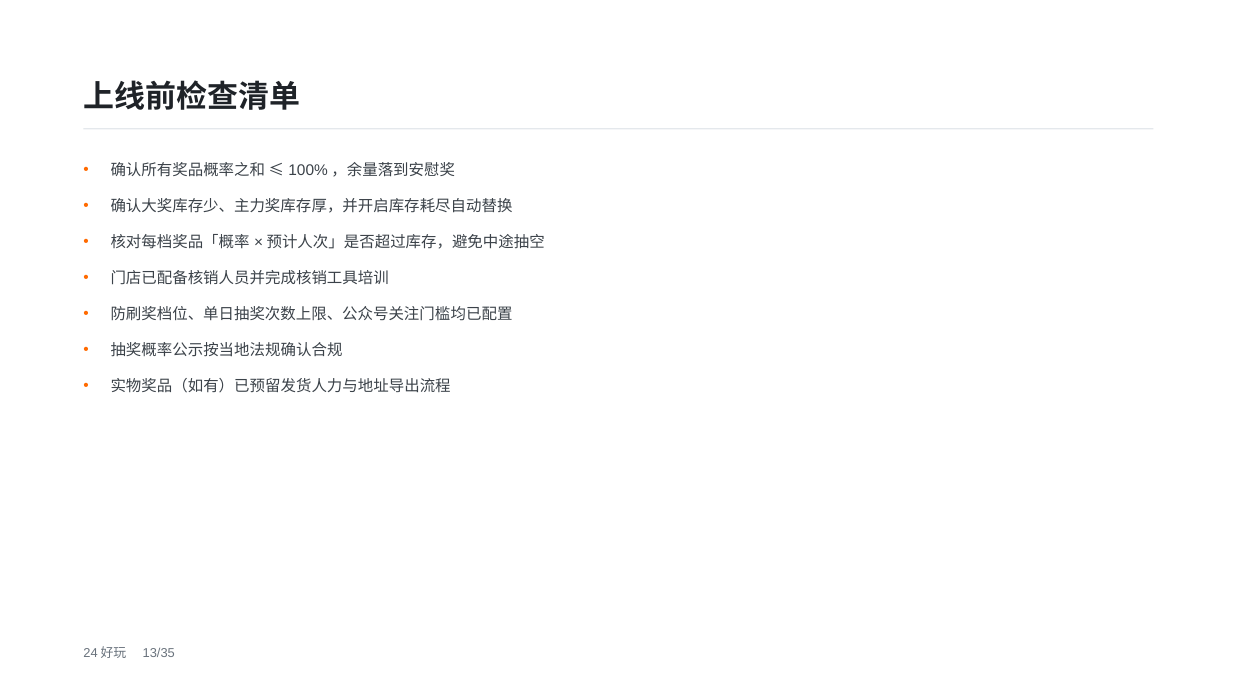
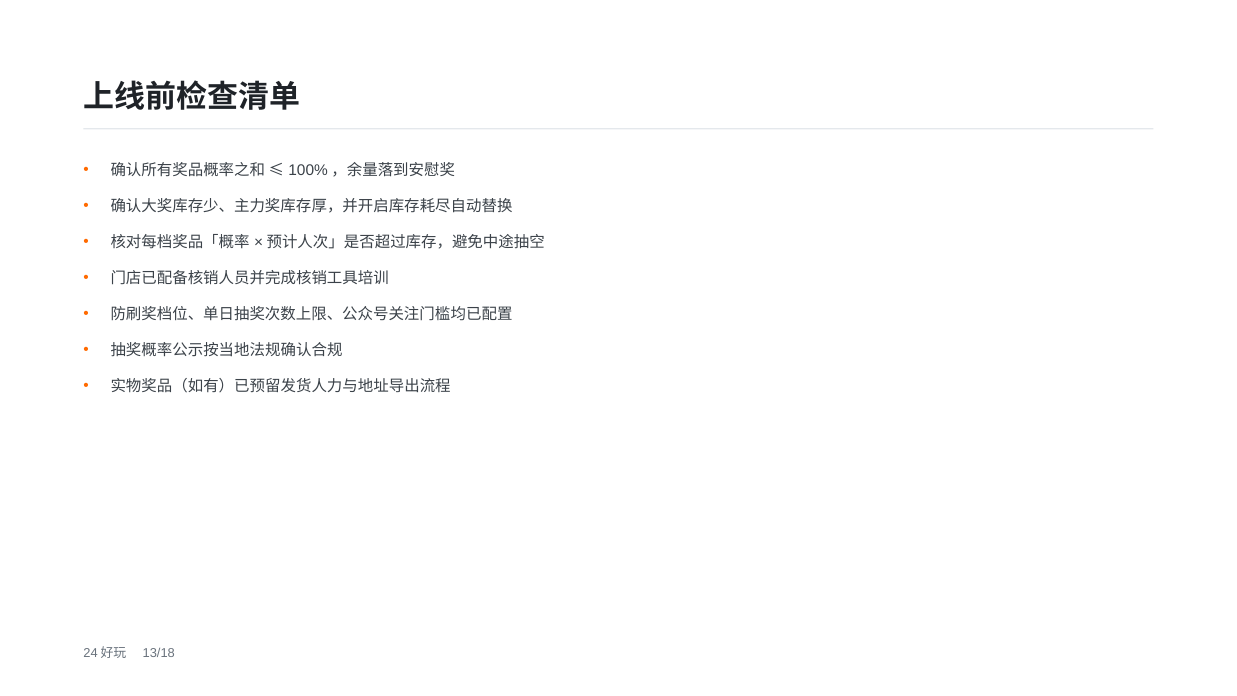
13/35: 13/35 -> 13/18 (159, 653)
